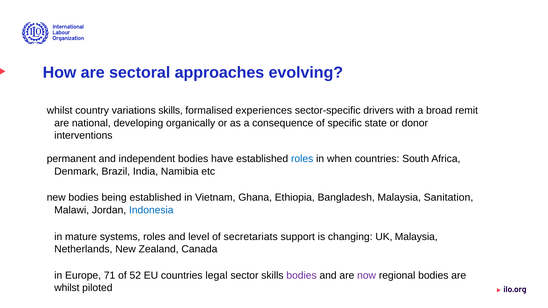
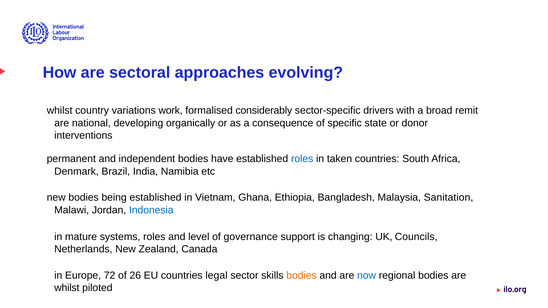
variations skills: skills -> work (171, 110)
experiences: experiences -> considerably (264, 110)
when: when -> taken (339, 159)
secretariats: secretariats -> governance (251, 237)
UK Malaysia: Malaysia -> Councils (416, 237)
71: 71 -> 72 (110, 276)
52: 52 -> 26 (135, 276)
bodies colour: purple -> orange (302, 276)
now colour: purple -> blue (367, 276)
